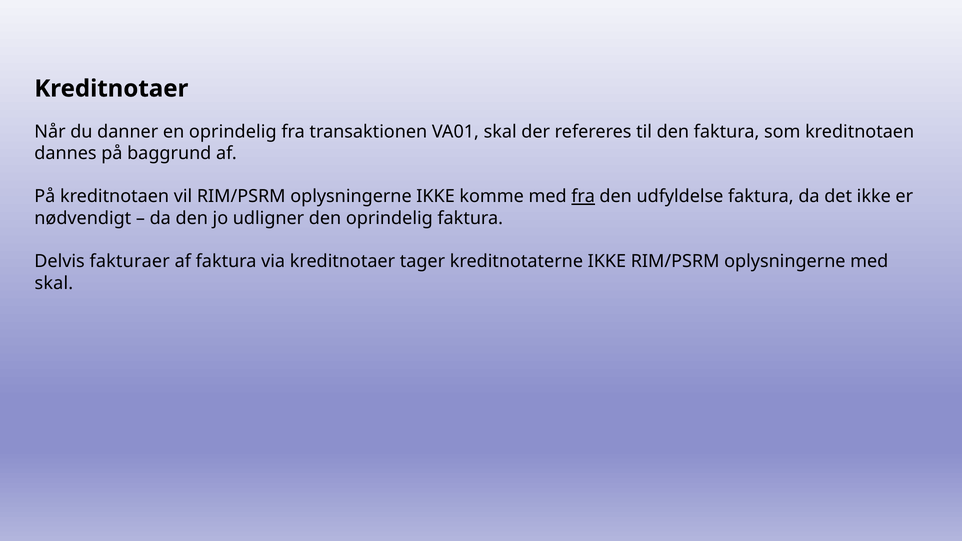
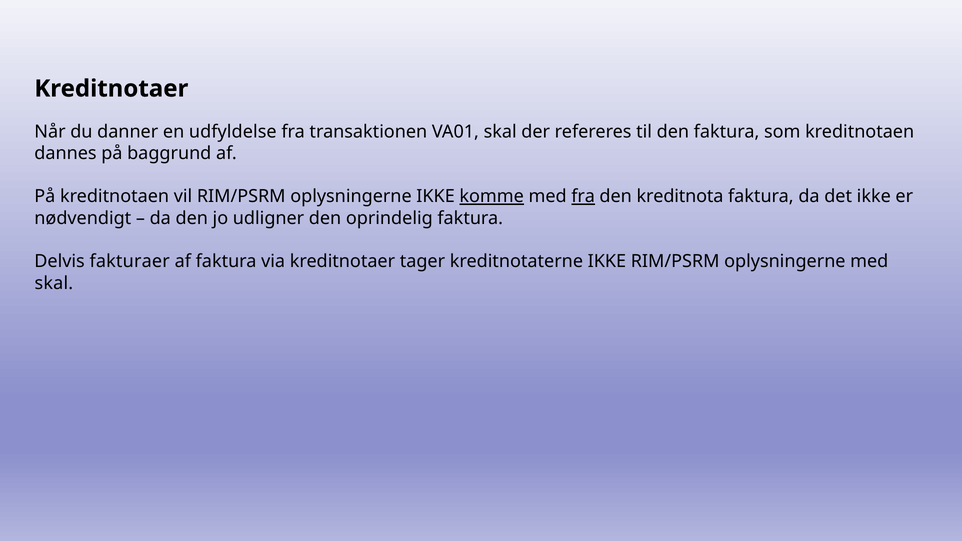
en oprindelig: oprindelig -> udfyldelse (233, 132)
komme underline: none -> present (492, 197)
udfyldelse: udfyldelse -> kreditnota (680, 197)
